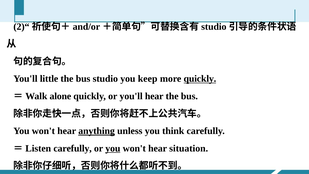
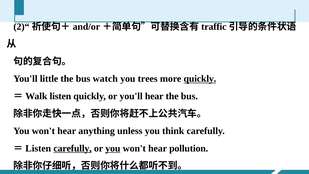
studio: studio -> traffic (214, 27)
bus studio: studio -> watch (105, 79)
keep: keep -> trees (148, 79)
Walk alone: alone -> listen (60, 96)
anything underline: present -> none (97, 131)
carefully underline: none -> present (73, 148)
situation: situation -> pollution (189, 148)
